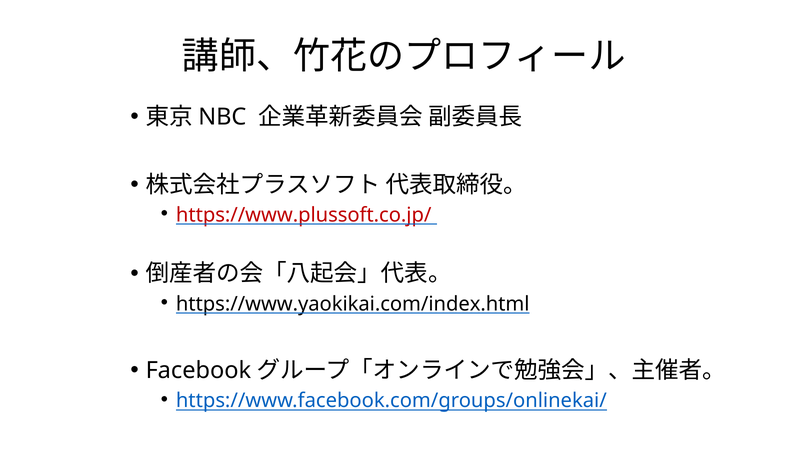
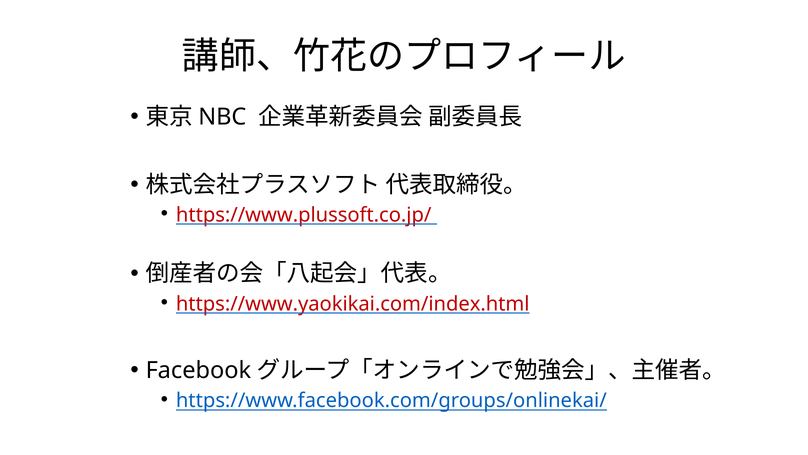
https://www.yaokikai.com/index.html colour: black -> red (353, 304)
